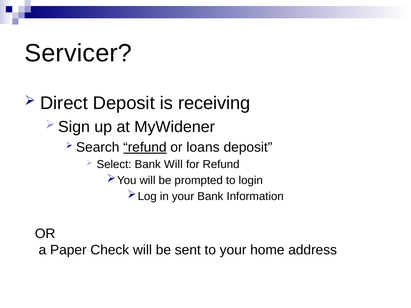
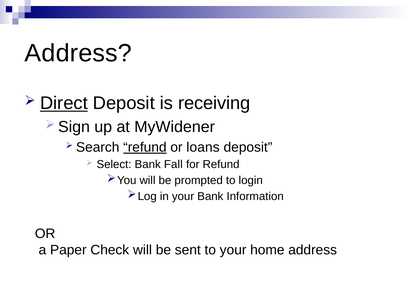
Servicer: Servicer -> Address (78, 53)
Direct underline: none -> present (64, 103)
Bank Will: Will -> Fall (173, 165)
